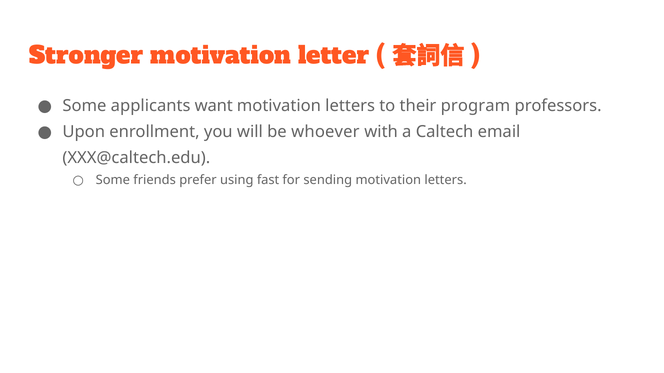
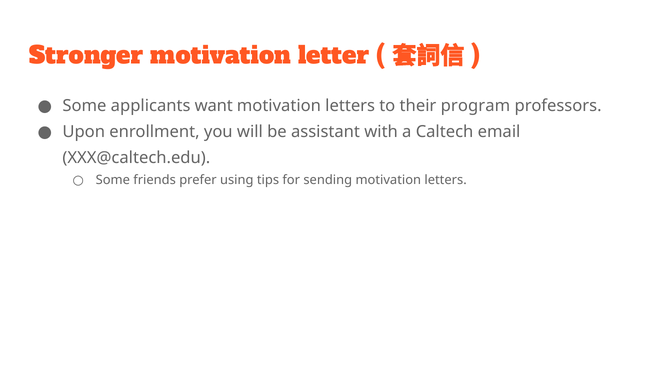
whoever: whoever -> assistant (326, 132)
fast: fast -> tips (268, 180)
